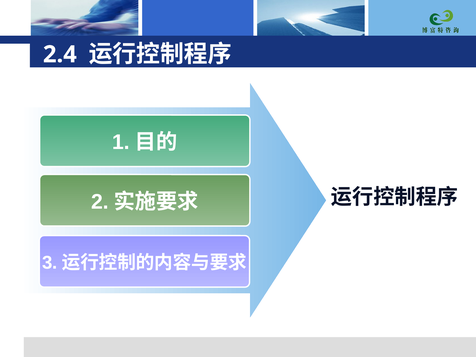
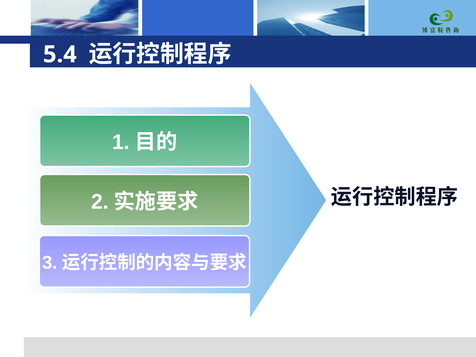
2.4: 2.4 -> 5.4 (60, 54)
